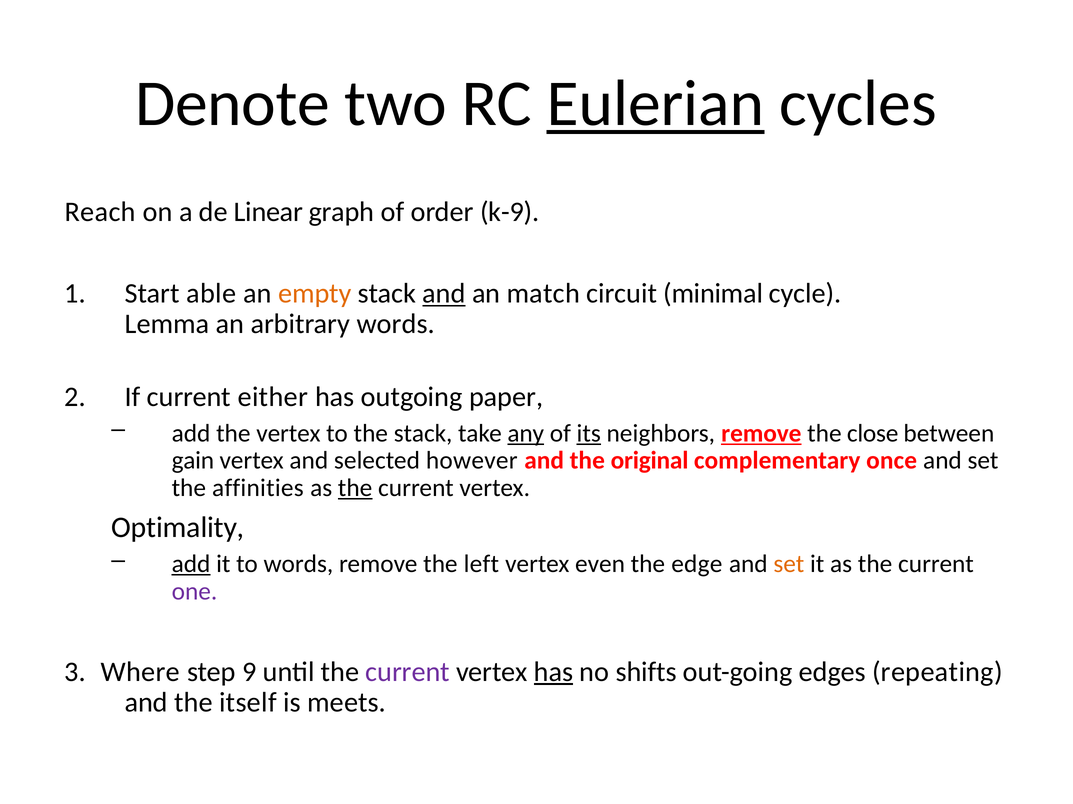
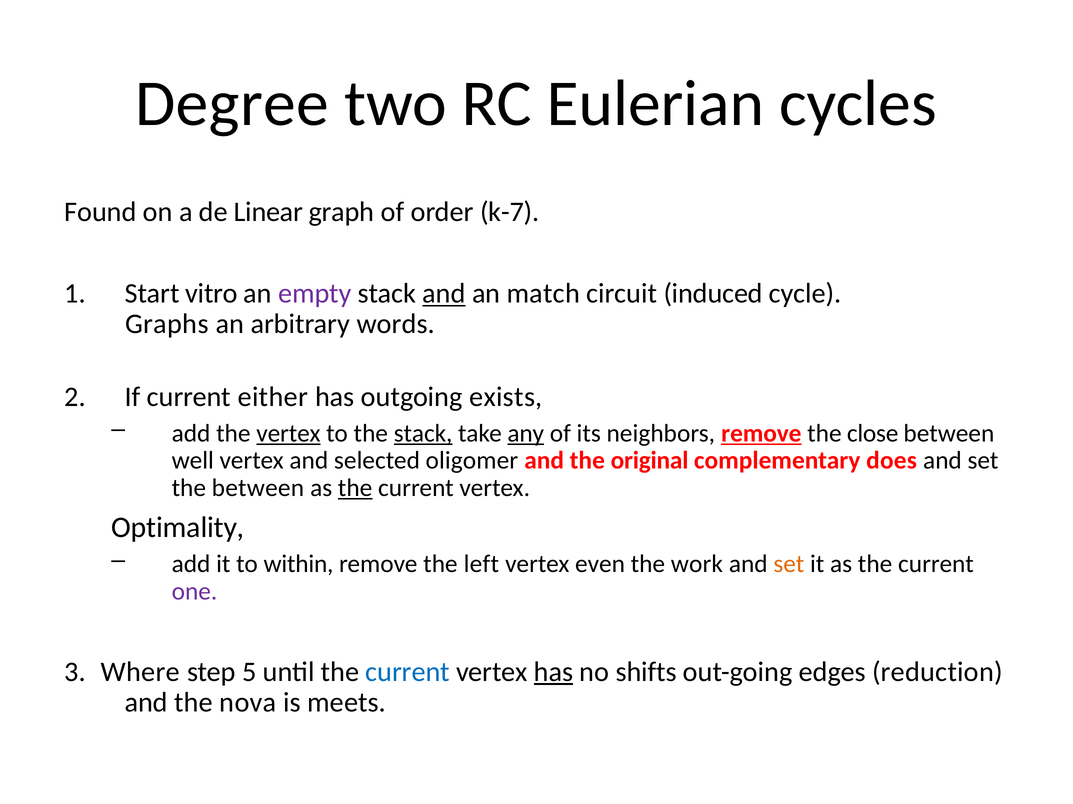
Denote: Denote -> Degree (232, 104)
Eulerian underline: present -> none (655, 104)
Reach: Reach -> Found (100, 212)
k-9: k-9 -> k-7 (510, 212)
able: able -> vitro (212, 294)
empty colour: orange -> purple (315, 294)
minimal: minimal -> induced (713, 294)
Lemma: Lemma -> Graphs (167, 324)
paper: paper -> exists (506, 398)
vertex underline: none -> present (288, 434)
stack underline: none -> present (423, 434)
its underline: present -> none (589, 434)
gain: gain -> well (193, 461)
however: however -> oligomer (472, 461)
once: once -> does (892, 461)
the affinities: affinities -> between (258, 488)
add underline: present -> none (191, 565)
to words: words -> within (298, 565)
edge: edge -> work (697, 565)
9: 9 -> 5 (249, 672)
current colour: purple -> blue (408, 672)
repeating: repeating -> reduction (937, 672)
itself: itself -> nova (248, 703)
